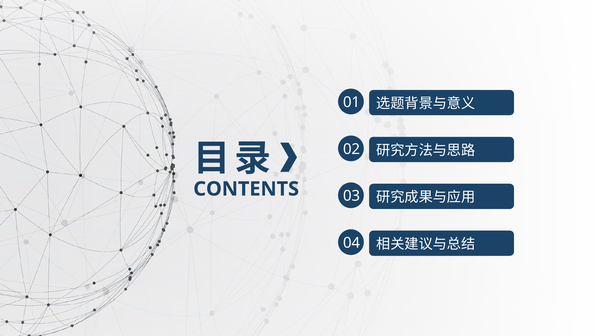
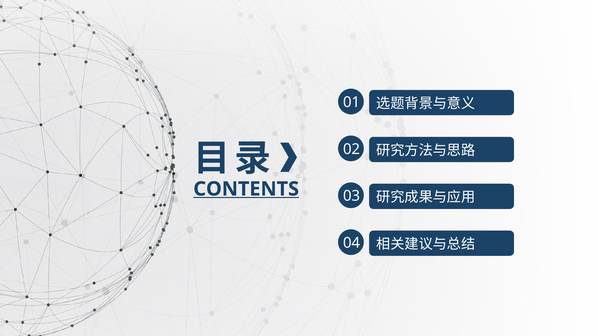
CONTENTS underline: none -> present (246, 189)
